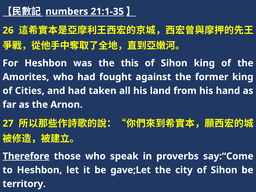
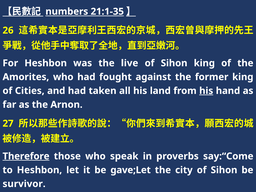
this: this -> live (130, 63)
his underline: none -> present (206, 91)
territory: territory -> survivor (24, 184)
